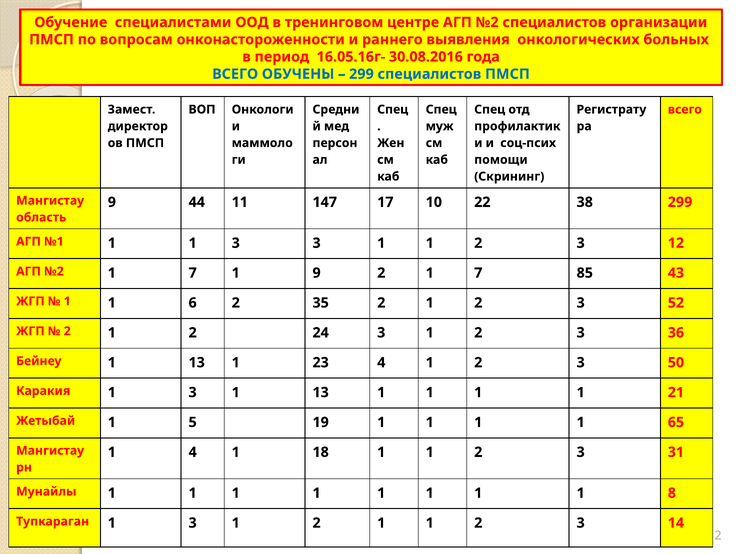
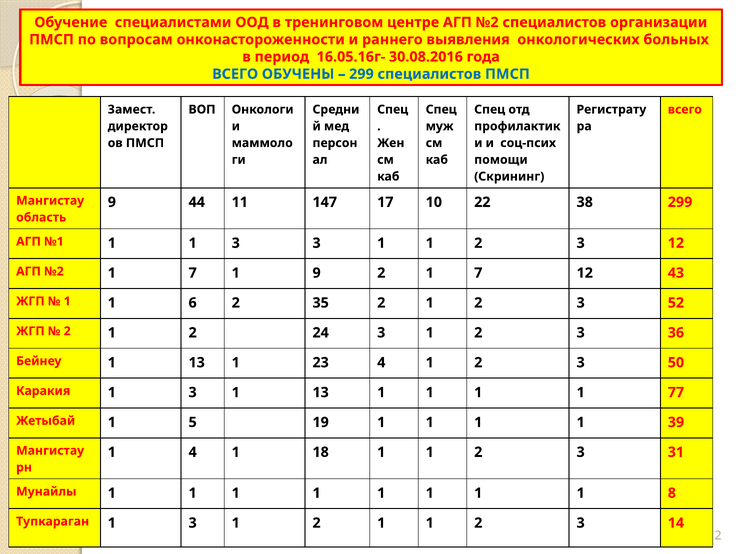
7 85: 85 -> 12 (585, 273)
21: 21 -> 77 (676, 393)
65: 65 -> 39 (676, 422)
